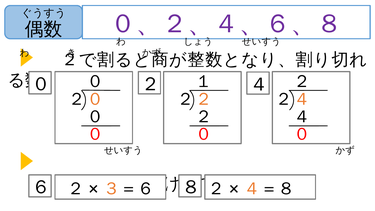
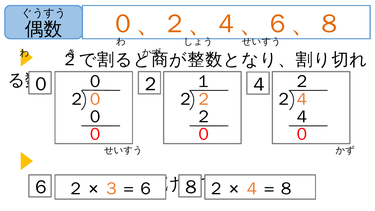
０、２、４、６、８ colour: purple -> orange (226, 24)
